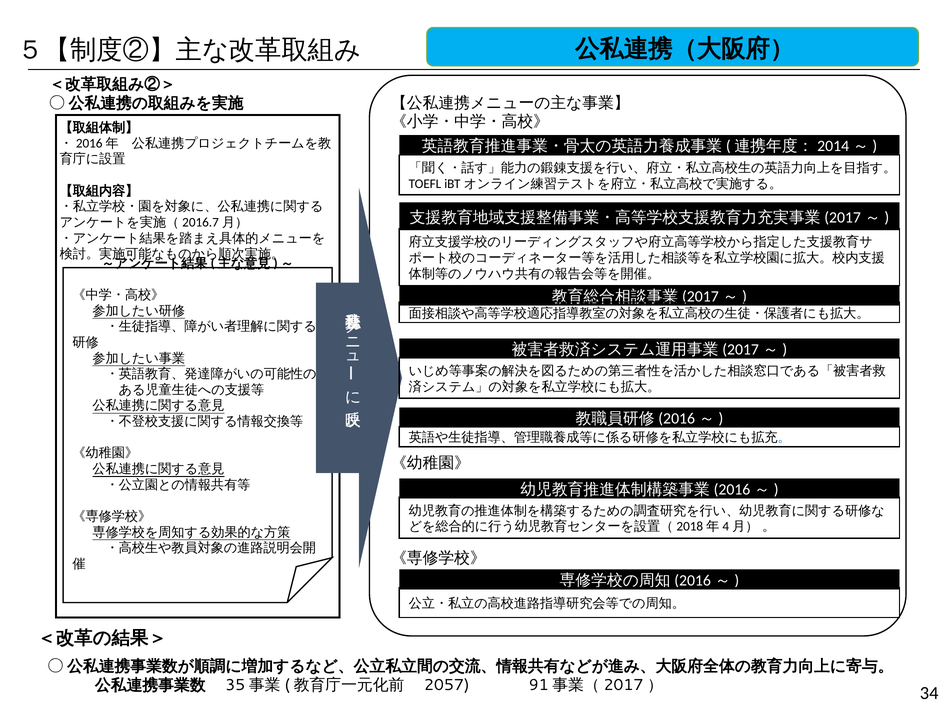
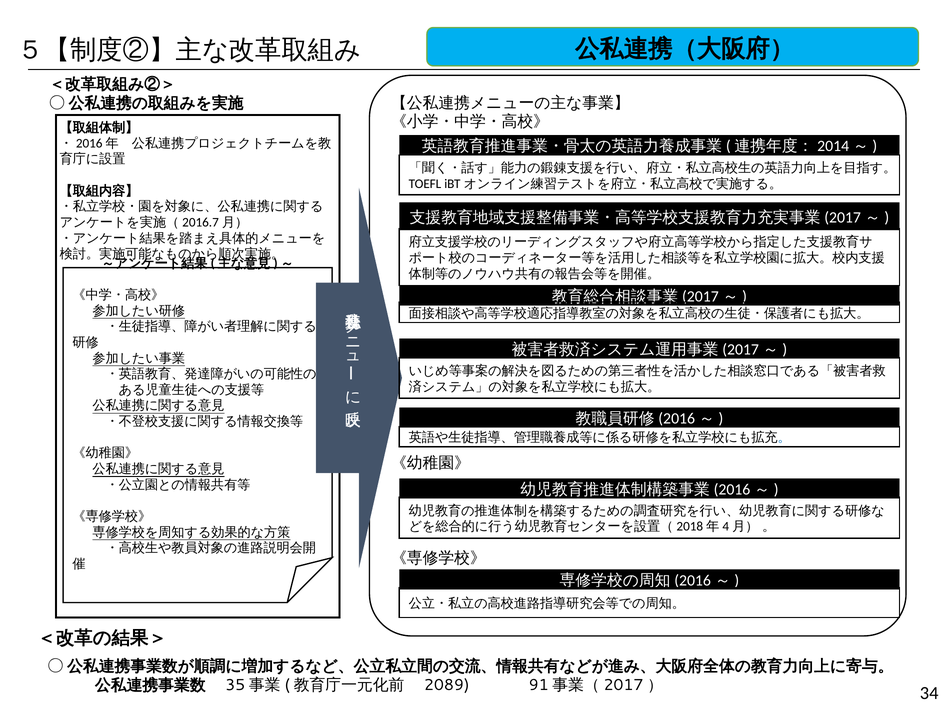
2057: 2057 -> 2089 (447, 685)
